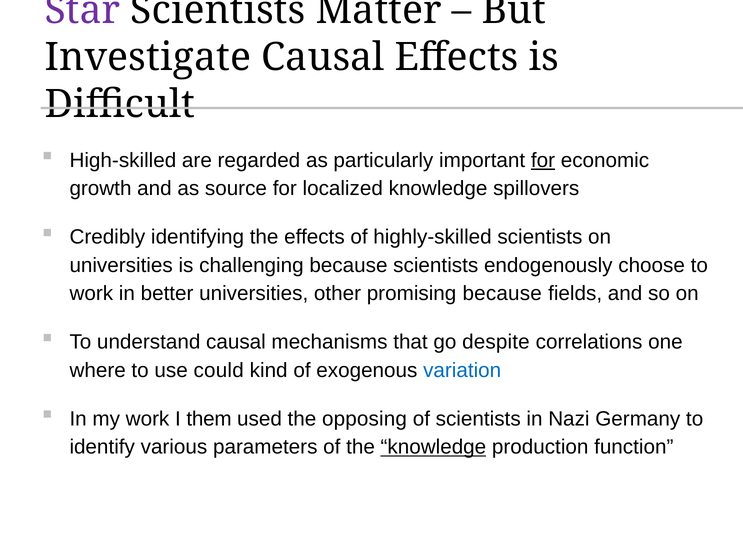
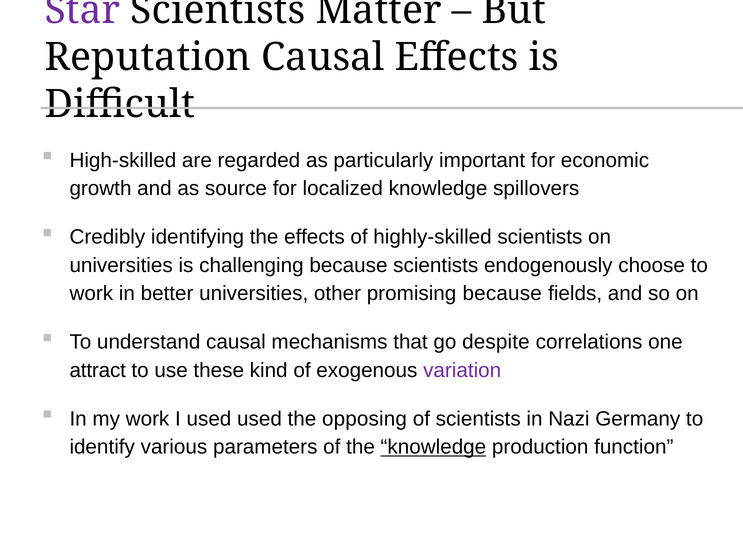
Investigate: Investigate -> Reputation (148, 57)
for underline: present -> none (543, 161)
where: where -> attract (98, 371)
could: could -> these (219, 371)
variation colour: blue -> purple (462, 371)
I them: them -> used (209, 419)
